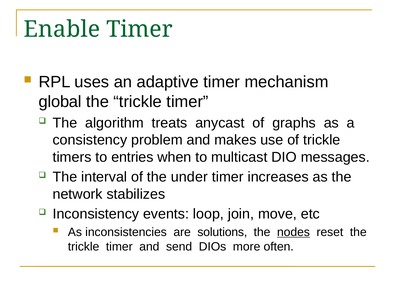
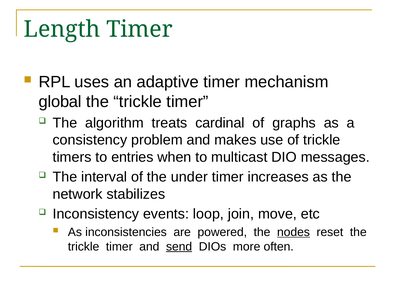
Enable: Enable -> Length (62, 29)
anycast: anycast -> cardinal (220, 123)
solutions: solutions -> powered (222, 232)
send underline: none -> present (179, 247)
